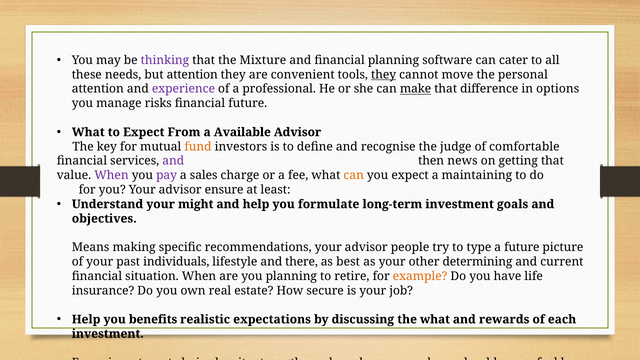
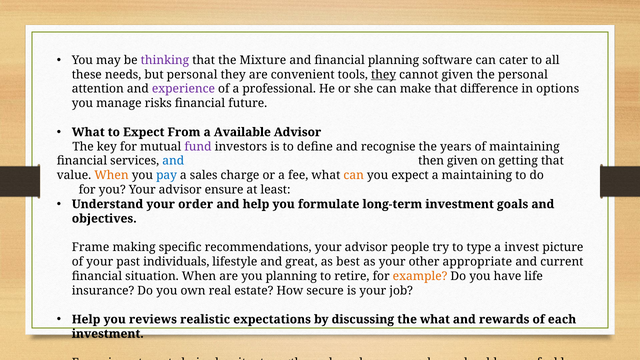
but attention: attention -> personal (192, 75)
cannot move: move -> given (457, 75)
make underline: present -> none (416, 89)
fund colour: orange -> purple (198, 147)
judge: judge -> years (456, 147)
of comfortable: comfortable -> maintaining (524, 147)
and colour: purple -> blue (173, 161)
then news: news -> given (463, 161)
When colour: purple -> orange (111, 175)
pay colour: purple -> blue (167, 175)
might: might -> order (196, 204)
Means: Means -> Frame (91, 247)
a future: future -> invest (522, 247)
there: there -> great (302, 262)
determining: determining -> appropriate (477, 262)
benefits: benefits -> reviews (153, 319)
